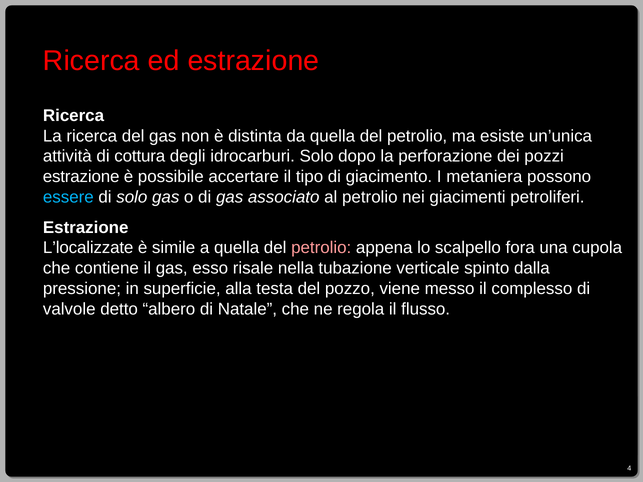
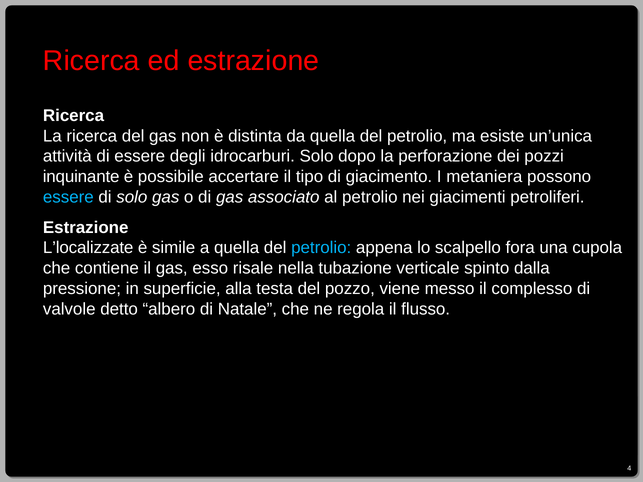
di cottura: cottura -> essere (140, 156)
estrazione: estrazione -> inquinante (81, 177)
petrolio colour: pink -> light blue (321, 248)
